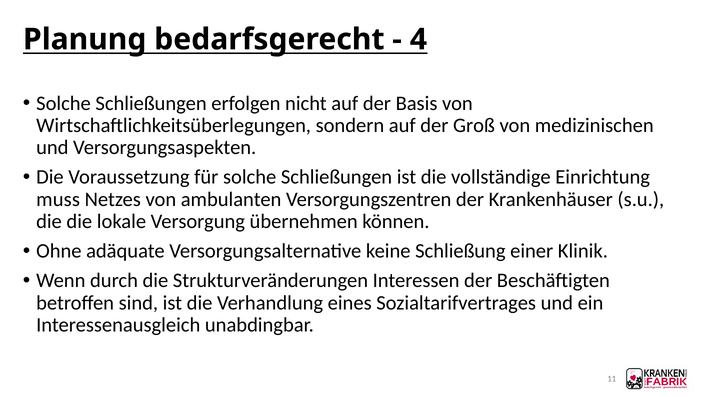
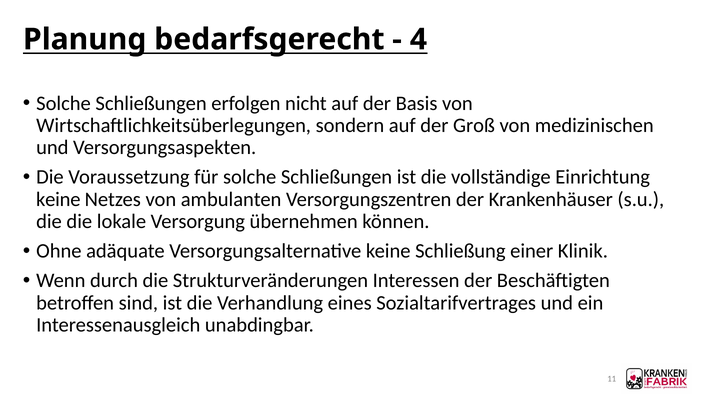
muss: muss -> keine (58, 199)
